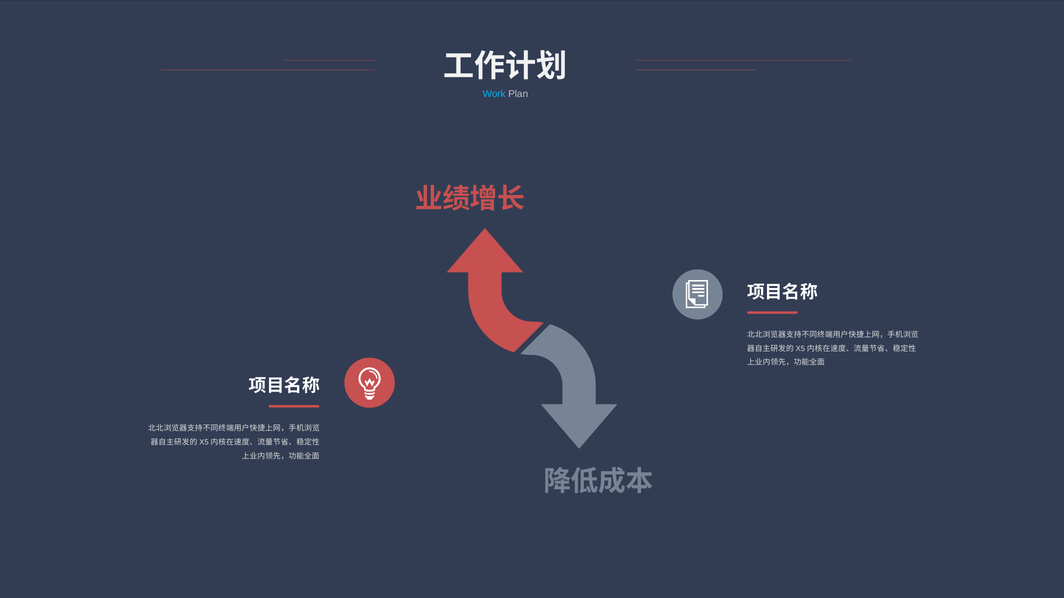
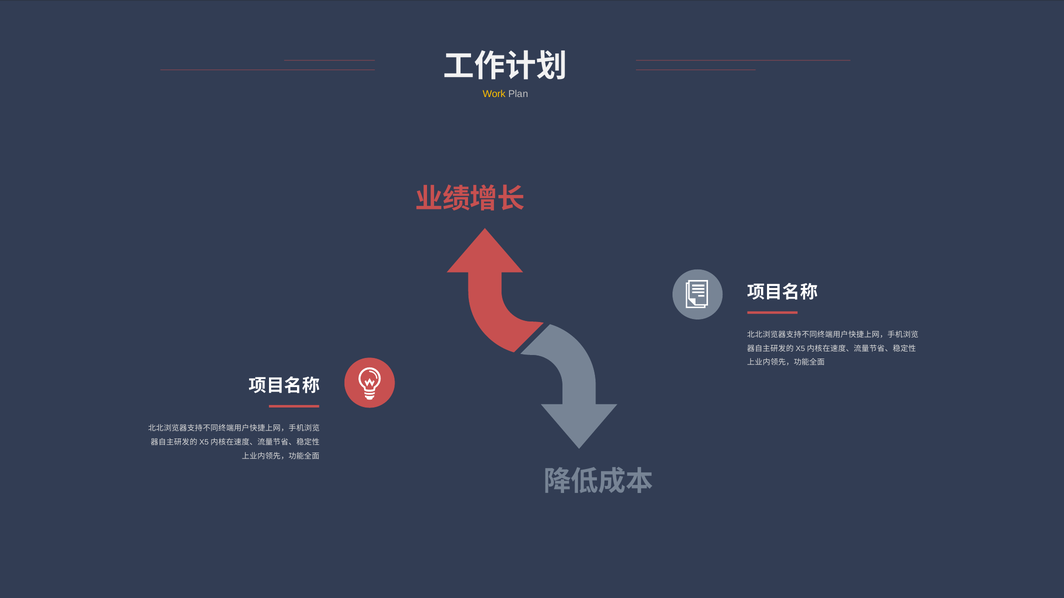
Work colour: light blue -> yellow (494, 94)
